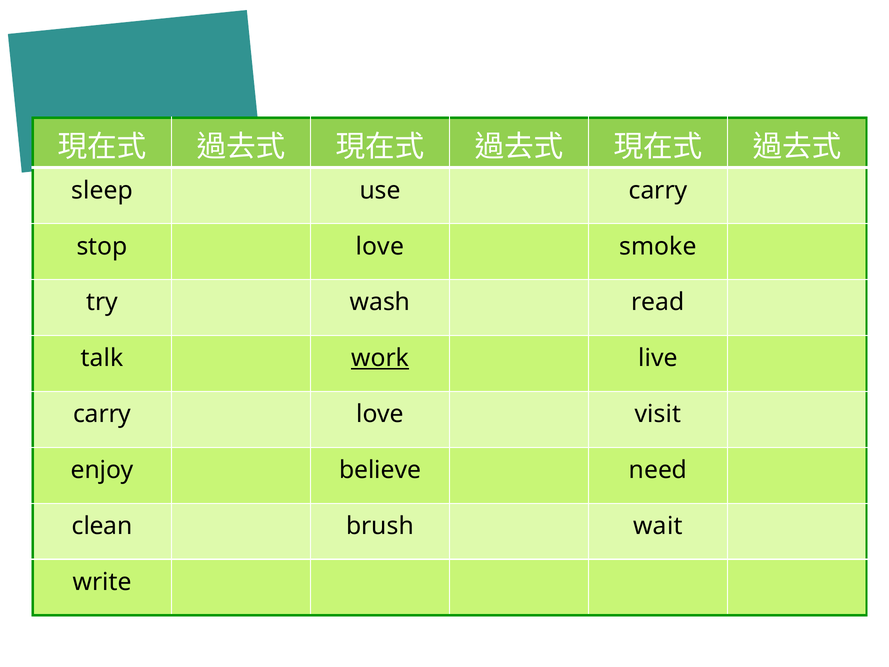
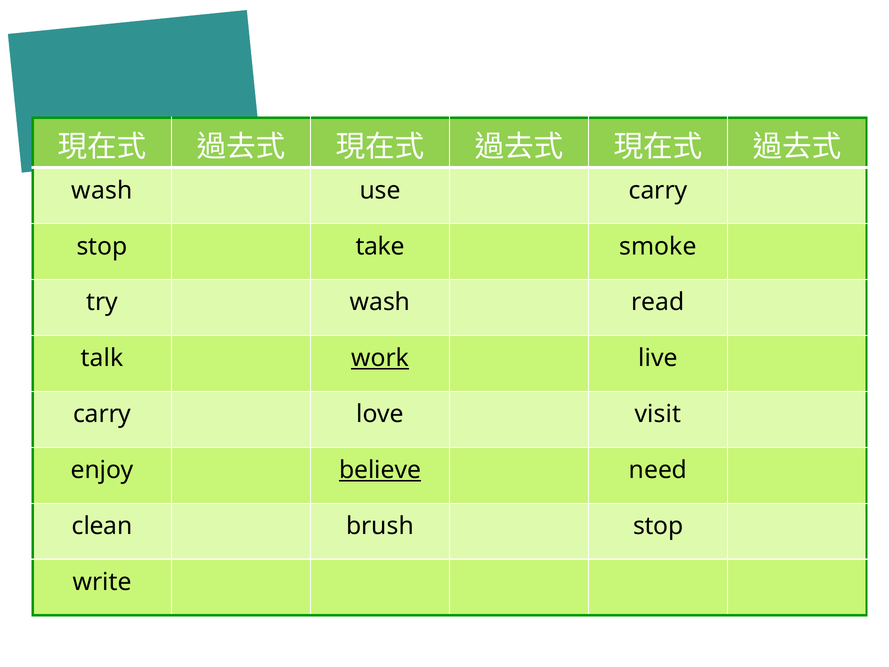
sleep: sleep -> wash (102, 190)
stop love: love -> take (380, 246)
believe underline: none -> present (380, 470)
brush wait: wait -> stop (658, 526)
